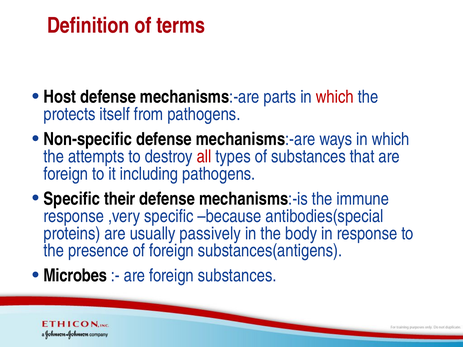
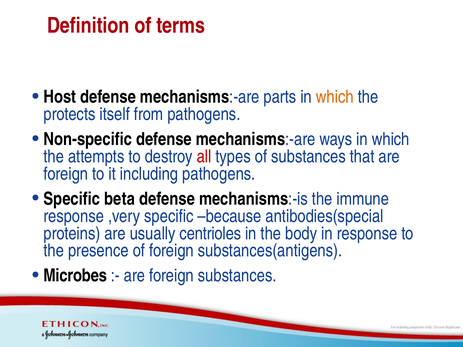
which colour: red -> orange (335, 97)
their: their -> beta (120, 199)
passively: passively -> centrioles (210, 234)
